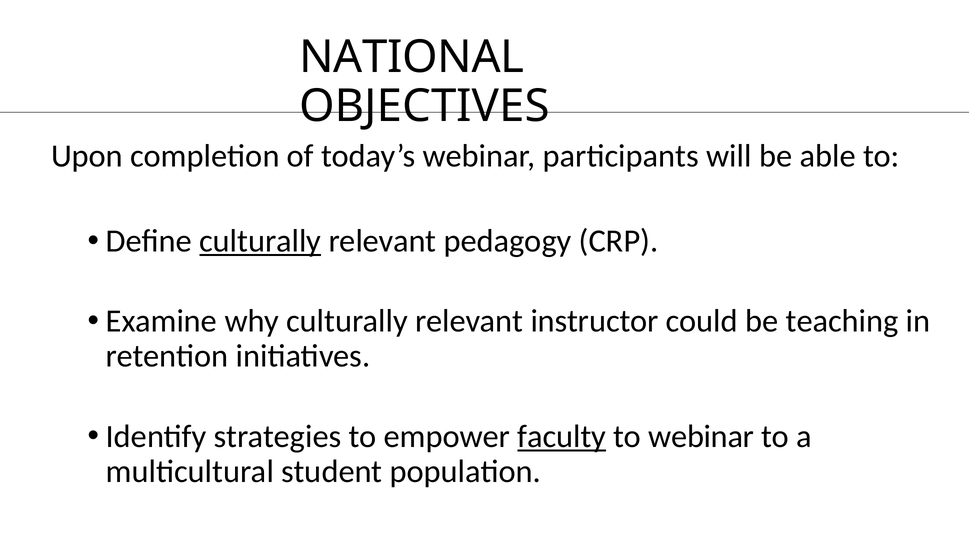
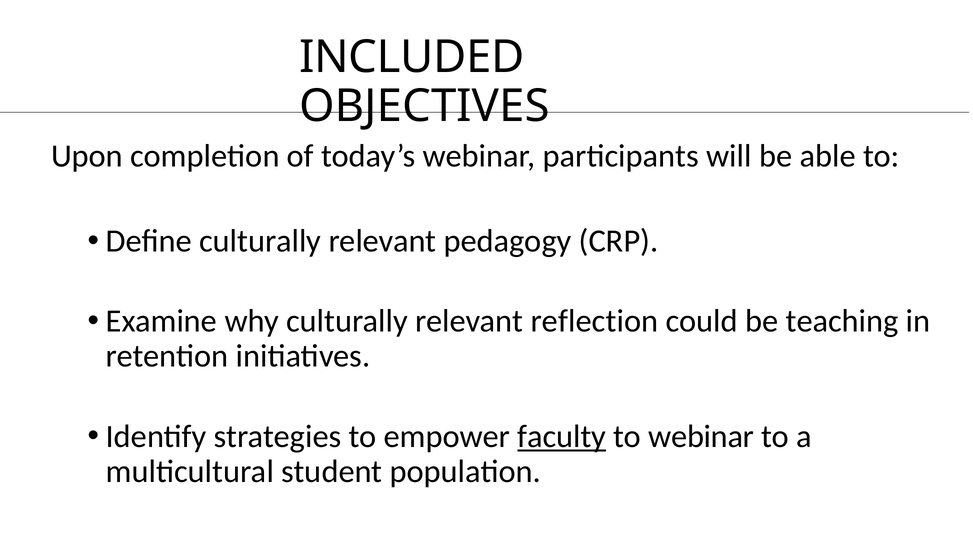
NATIONAL: NATIONAL -> INCLUDED (412, 57)
culturally underline: present -> none (260, 241)
instructor: instructor -> reflection (594, 321)
